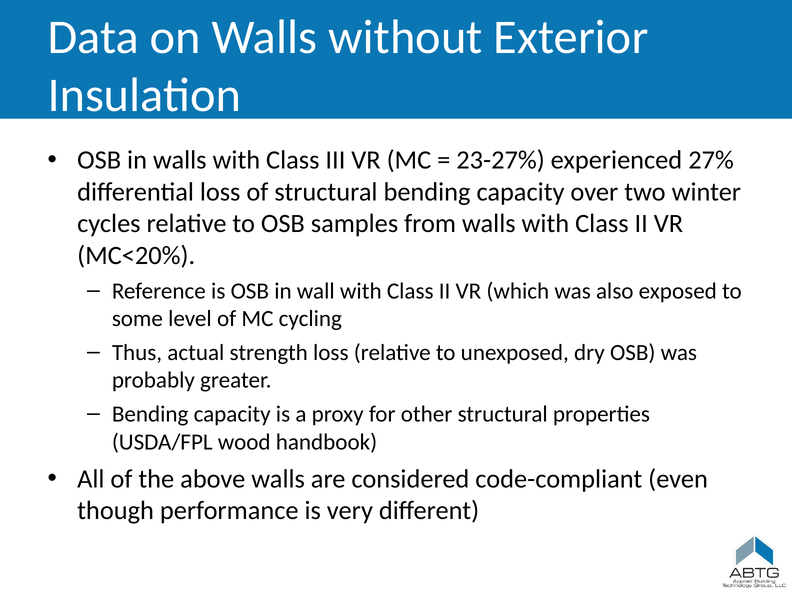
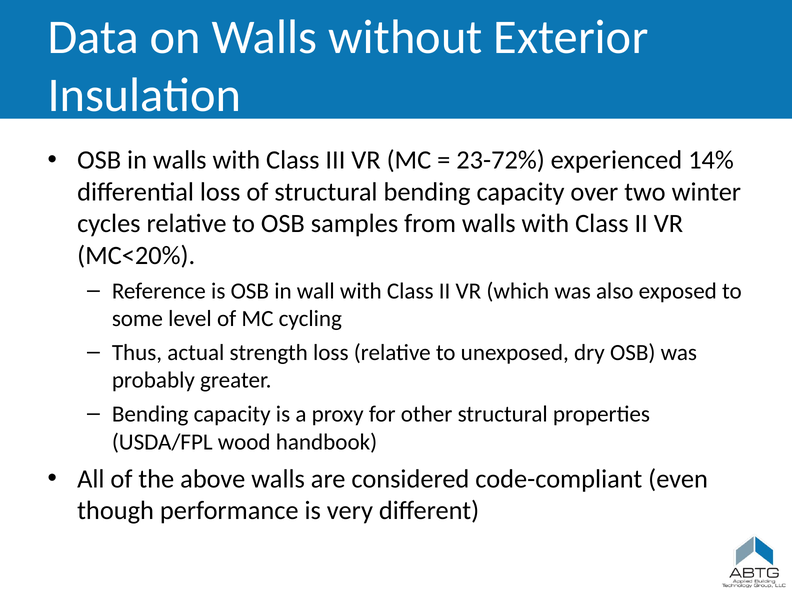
23-27%: 23-27% -> 23-72% (501, 160)
27%: 27% -> 14% (711, 160)
